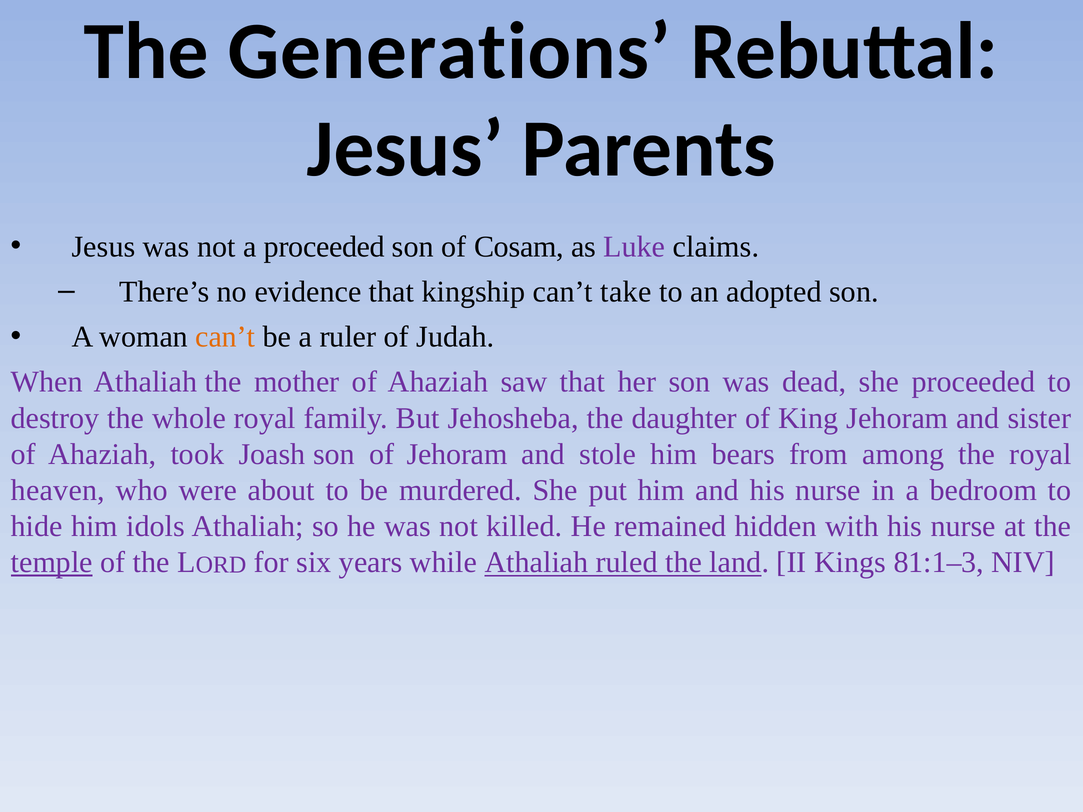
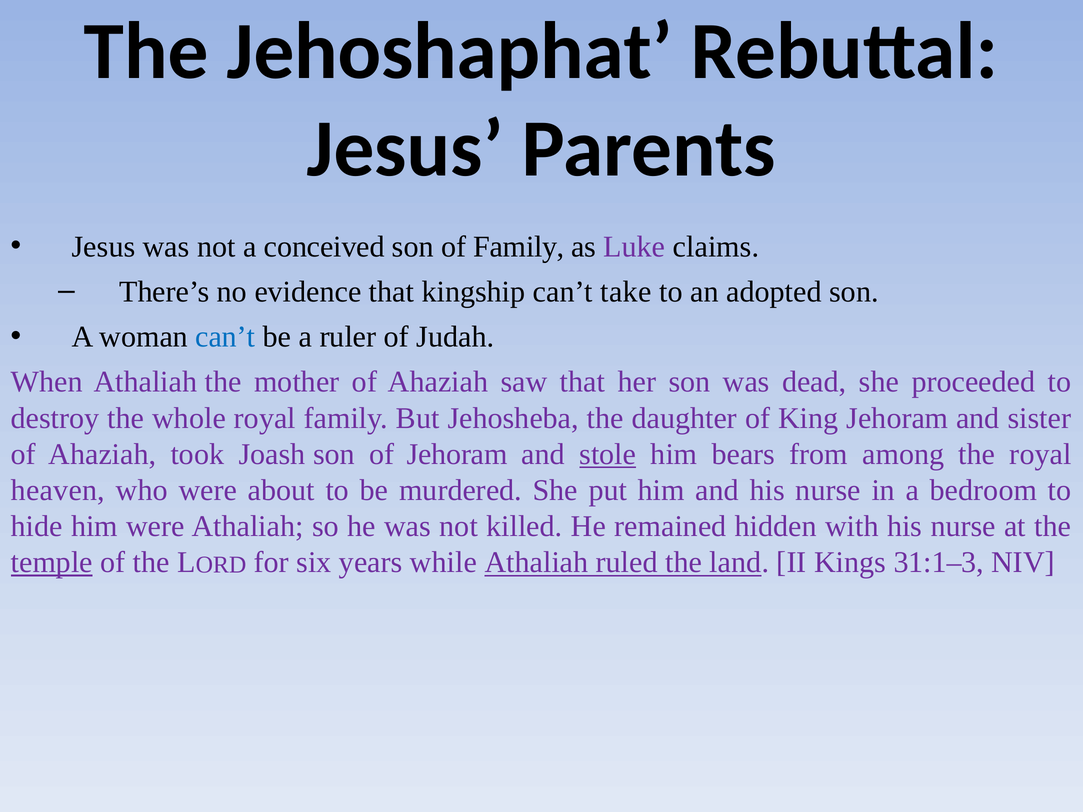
Generations: Generations -> Jehoshaphat (450, 52)
a proceeded: proceeded -> conceived (324, 247)
of Cosam: Cosam -> Family (519, 247)
can’t colour: orange -> blue (225, 337)
stole underline: none -> present (608, 454)
him idols: idols -> were (155, 527)
81:1–3: 81:1–3 -> 31:1–3 (939, 563)
